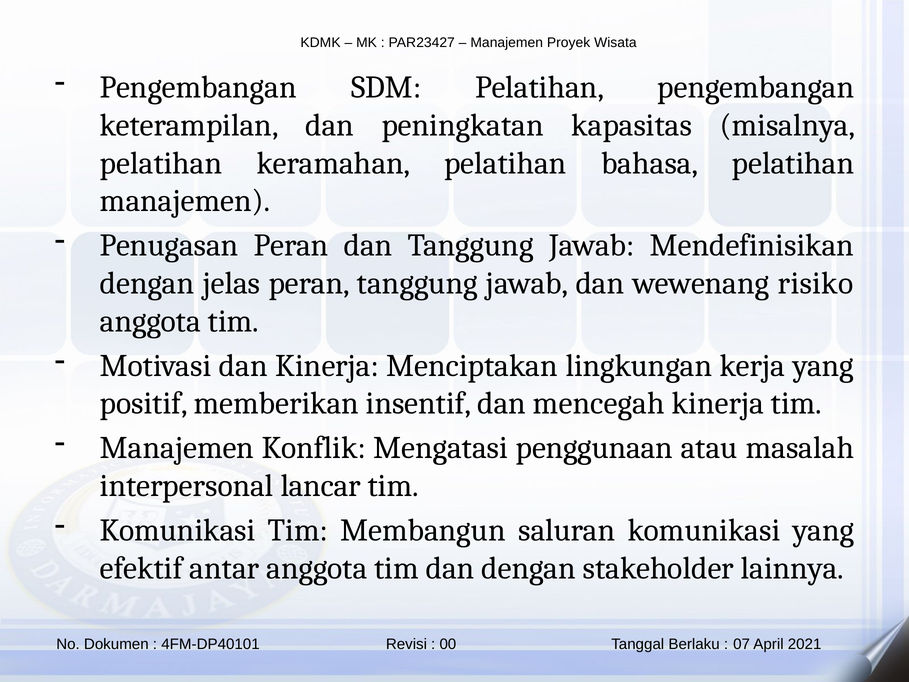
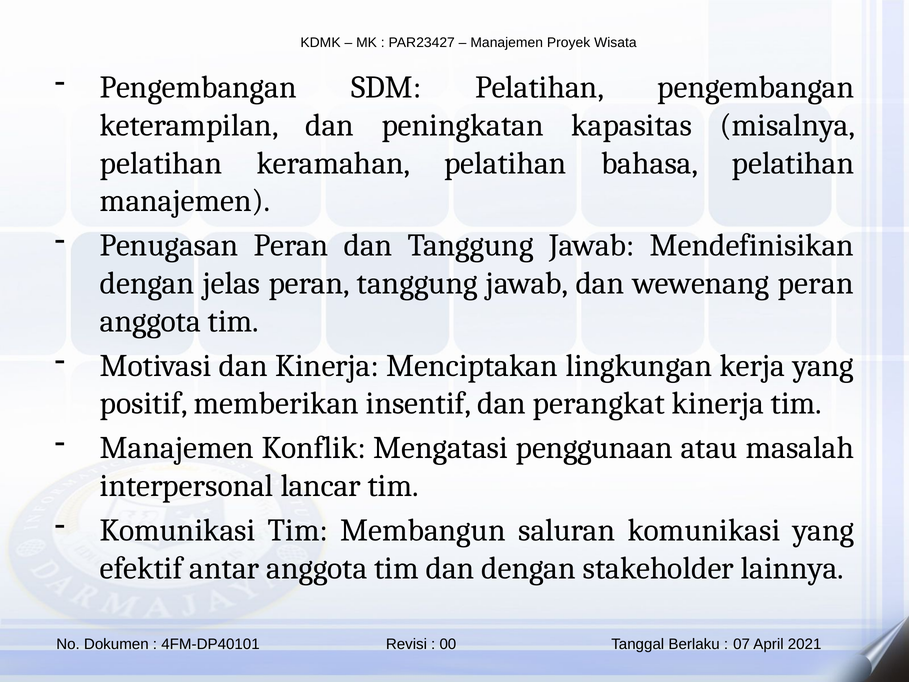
wewenang risiko: risiko -> peran (816, 283)
mencegah: mencegah -> perangkat (599, 403)
